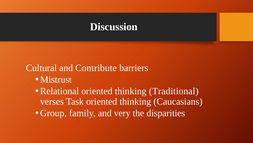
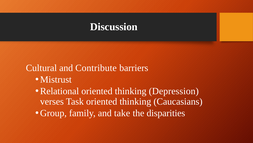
Traditional: Traditional -> Depression (174, 91)
very: very -> take (122, 113)
